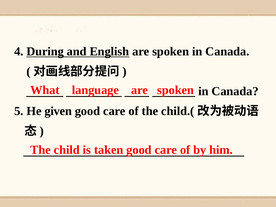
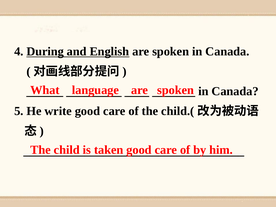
given: given -> write (58, 111)
